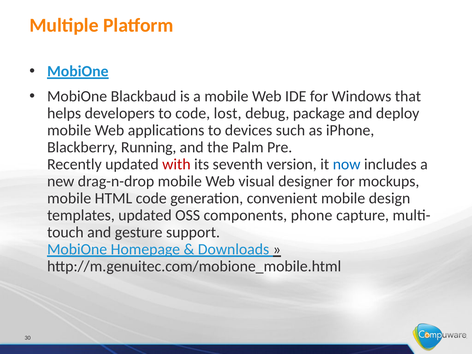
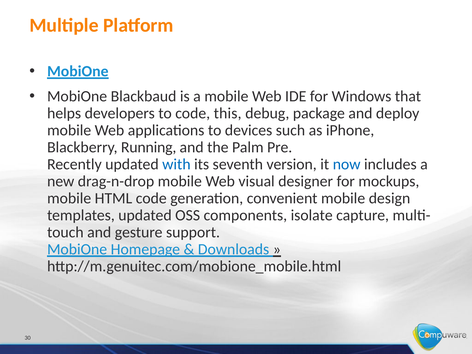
lost: lost -> this (228, 113)
with colour: red -> blue (176, 164)
phone: phone -> isolate (312, 215)
